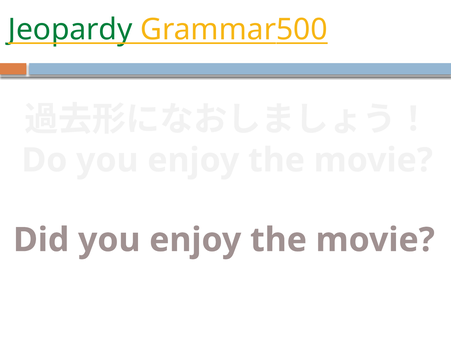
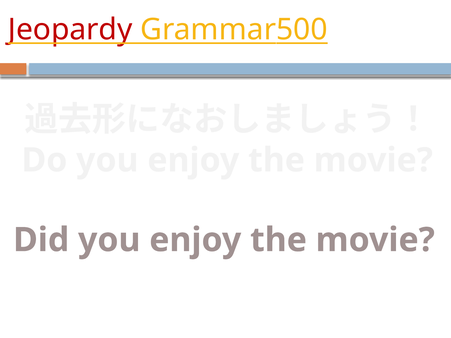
Jeopardy colour: green -> red (70, 29)
